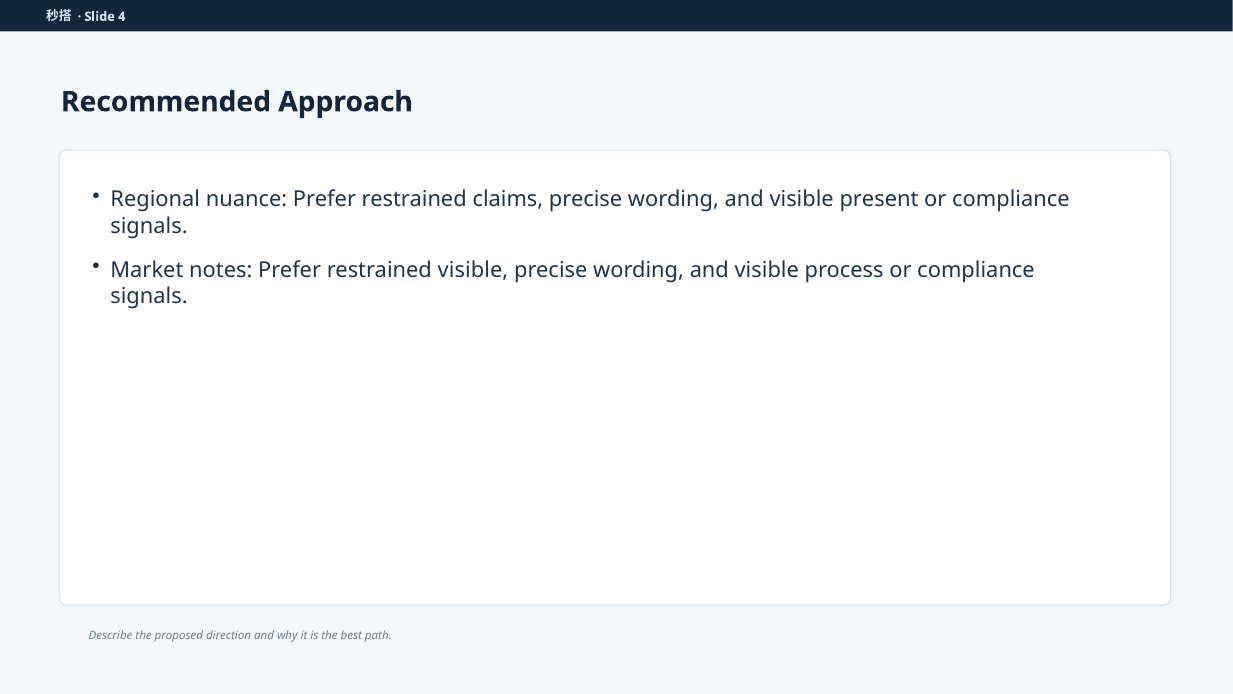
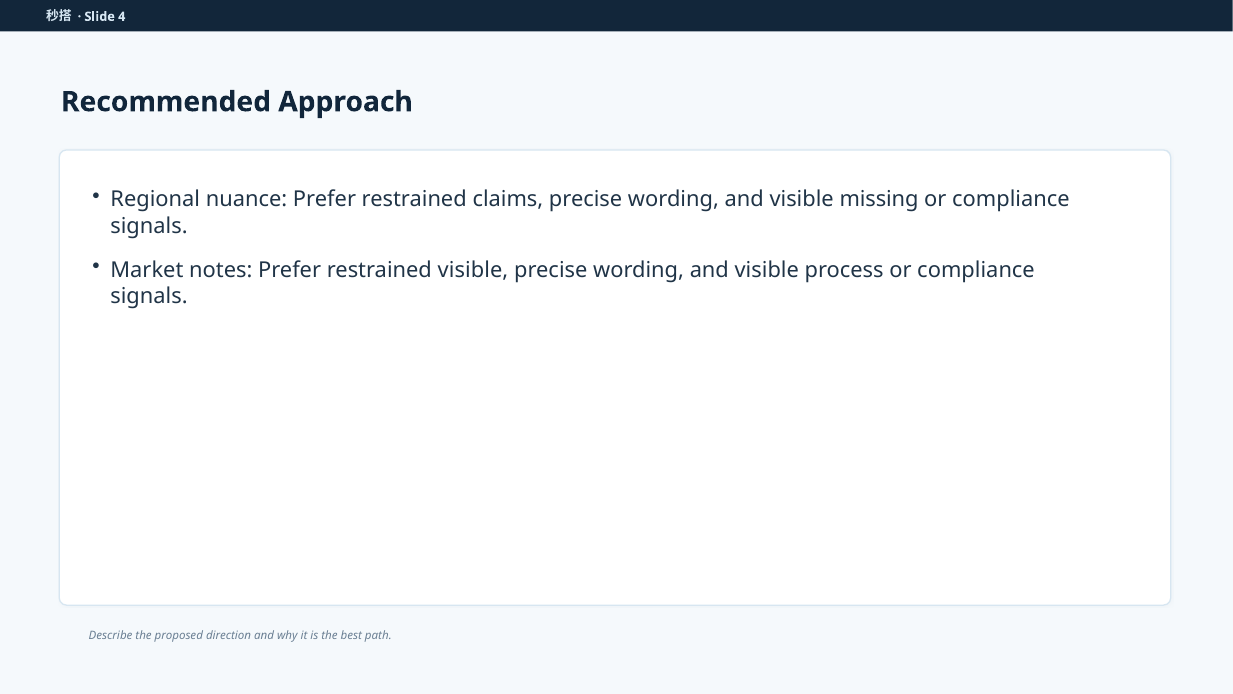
present: present -> missing (879, 200)
